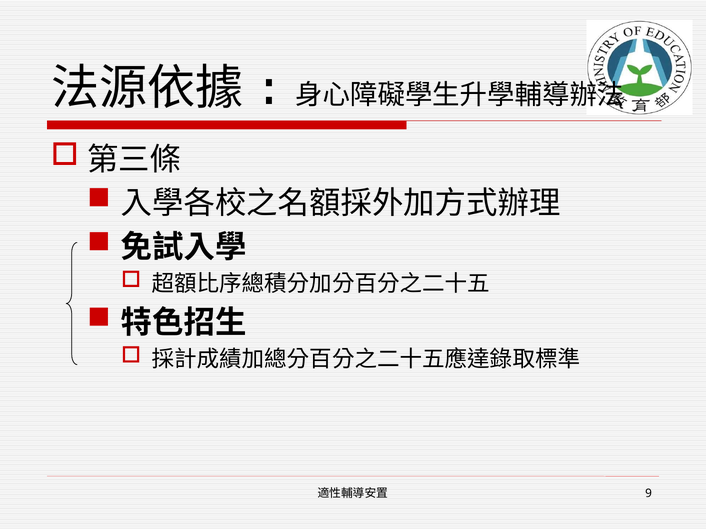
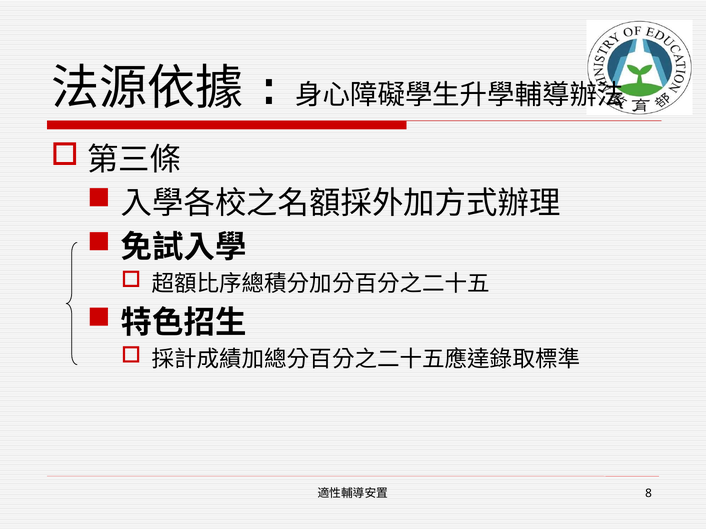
9: 9 -> 8 (649, 494)
